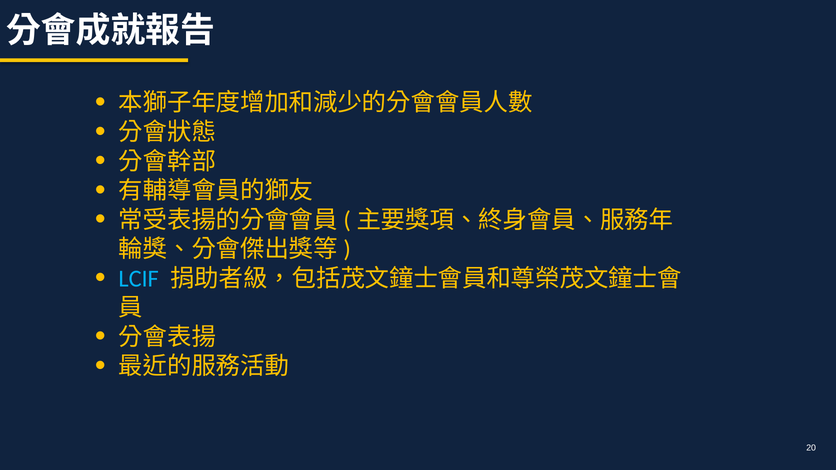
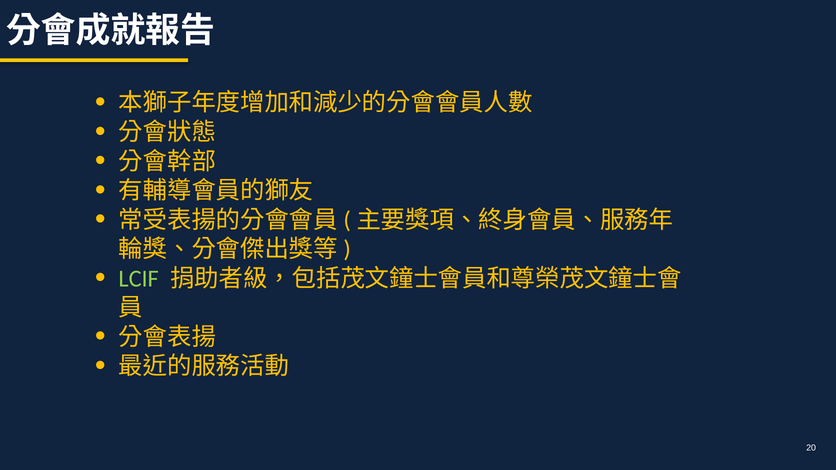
LCIF colour: light blue -> light green (139, 279)
